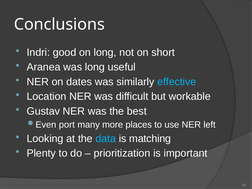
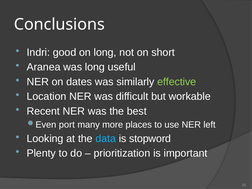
effective colour: light blue -> light green (177, 82)
Gustav: Gustav -> Recent (43, 111)
matching: matching -> stopword (150, 139)
